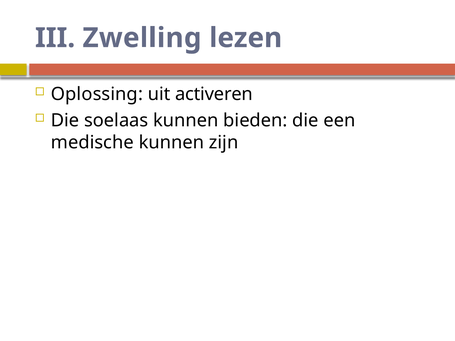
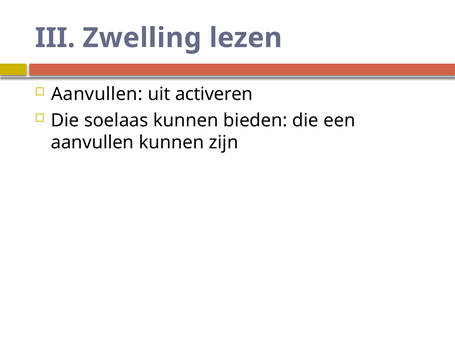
Oplossing: Oplossing -> Aanvullen (97, 94)
medische: medische -> aanvullen (92, 143)
